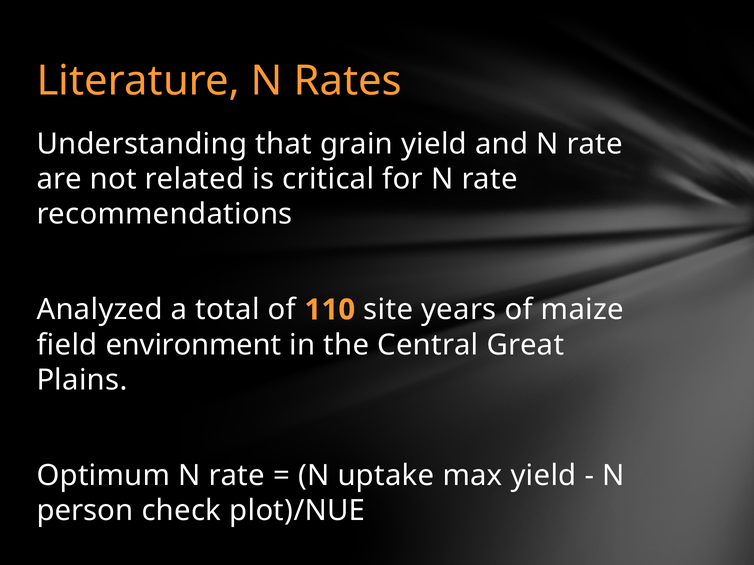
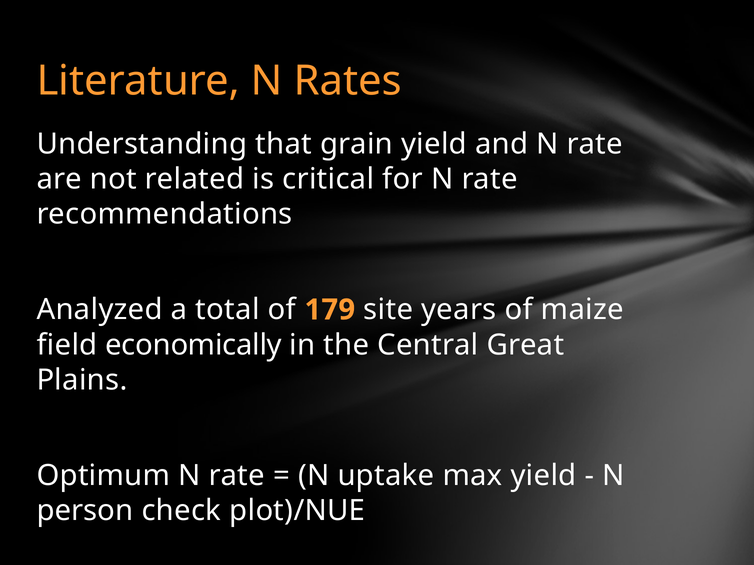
110: 110 -> 179 (330, 310)
environment: environment -> economically (193, 345)
